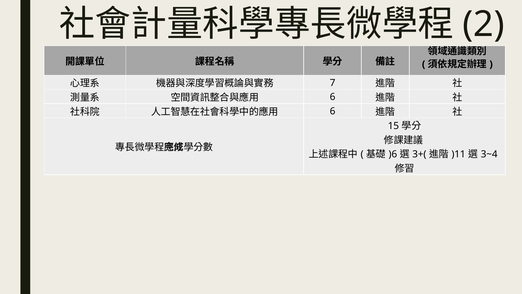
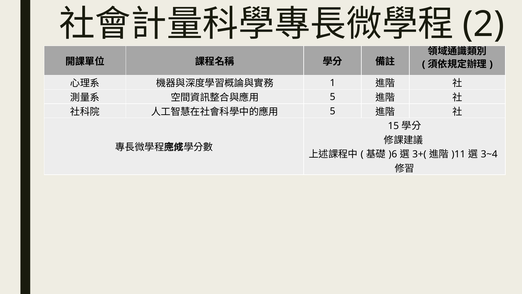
7: 7 -> 1 (333, 83)
6: 6 -> 5 (333, 97)
6: 6 -> 5 (333, 111)
